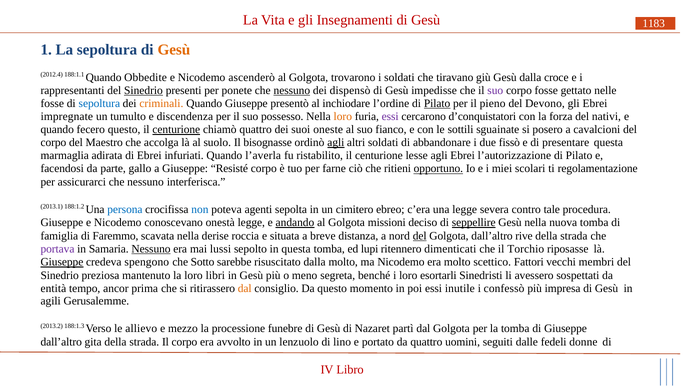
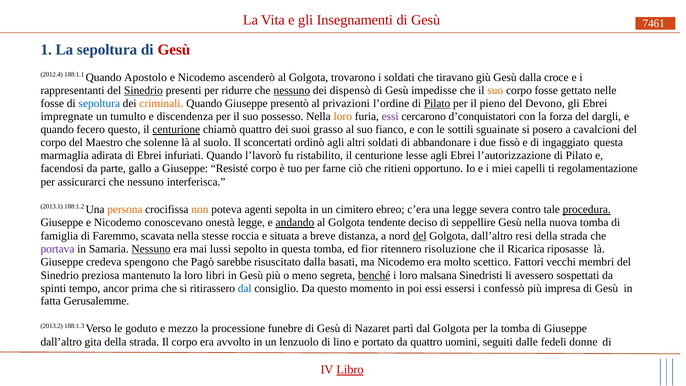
1183: 1183 -> 7461 (654, 24)
Gesù colour: orange -> red (174, 50)
Obbedite: Obbedite -> Apostolo (146, 77)
ponete: ponete -> ridurre (237, 91)
suo colour: purple -> orange (495, 91)
inchiodare: inchiodare -> privazioni (346, 104)
nativi: nativi -> dargli (606, 117)
oneste: oneste -> grasso (328, 130)
accolga: accolga -> solenne (161, 143)
bisognasse: bisognasse -> sconcertati (268, 143)
agli underline: present -> none (336, 143)
presentare: presentare -> ingaggiato (566, 143)
l’averla: l’averla -> l’lavorò (263, 156)
opportuno underline: present -> none (438, 169)
scolari: scolari -> capelli (530, 169)
persona colour: blue -> orange (125, 210)
non colour: blue -> orange (200, 210)
procedura underline: none -> present (587, 210)
missioni: missioni -> tendente (387, 223)
seppellire underline: present -> none (474, 223)
derise: derise -> stesse (215, 236)
rive: rive -> resi (524, 236)
lupi: lupi -> fior (369, 249)
dimenticati: dimenticati -> risoluzione (450, 249)
Torchio: Torchio -> Ricarica (526, 249)
Giuseppe underline: present -> none (62, 262)
Sotto: Sotto -> Pagò (202, 262)
dalla molto: molto -> basati (343, 262)
benché underline: none -> present (374, 275)
esortarli: esortarli -> malsana (438, 275)
entità: entità -> spinti (53, 289)
dal colour: orange -> blue (245, 289)
inutile: inutile -> essersi (460, 289)
agili: agili -> fatta (51, 301)
allievo: allievo -> goduto (141, 329)
Libro underline: none -> present (350, 370)
